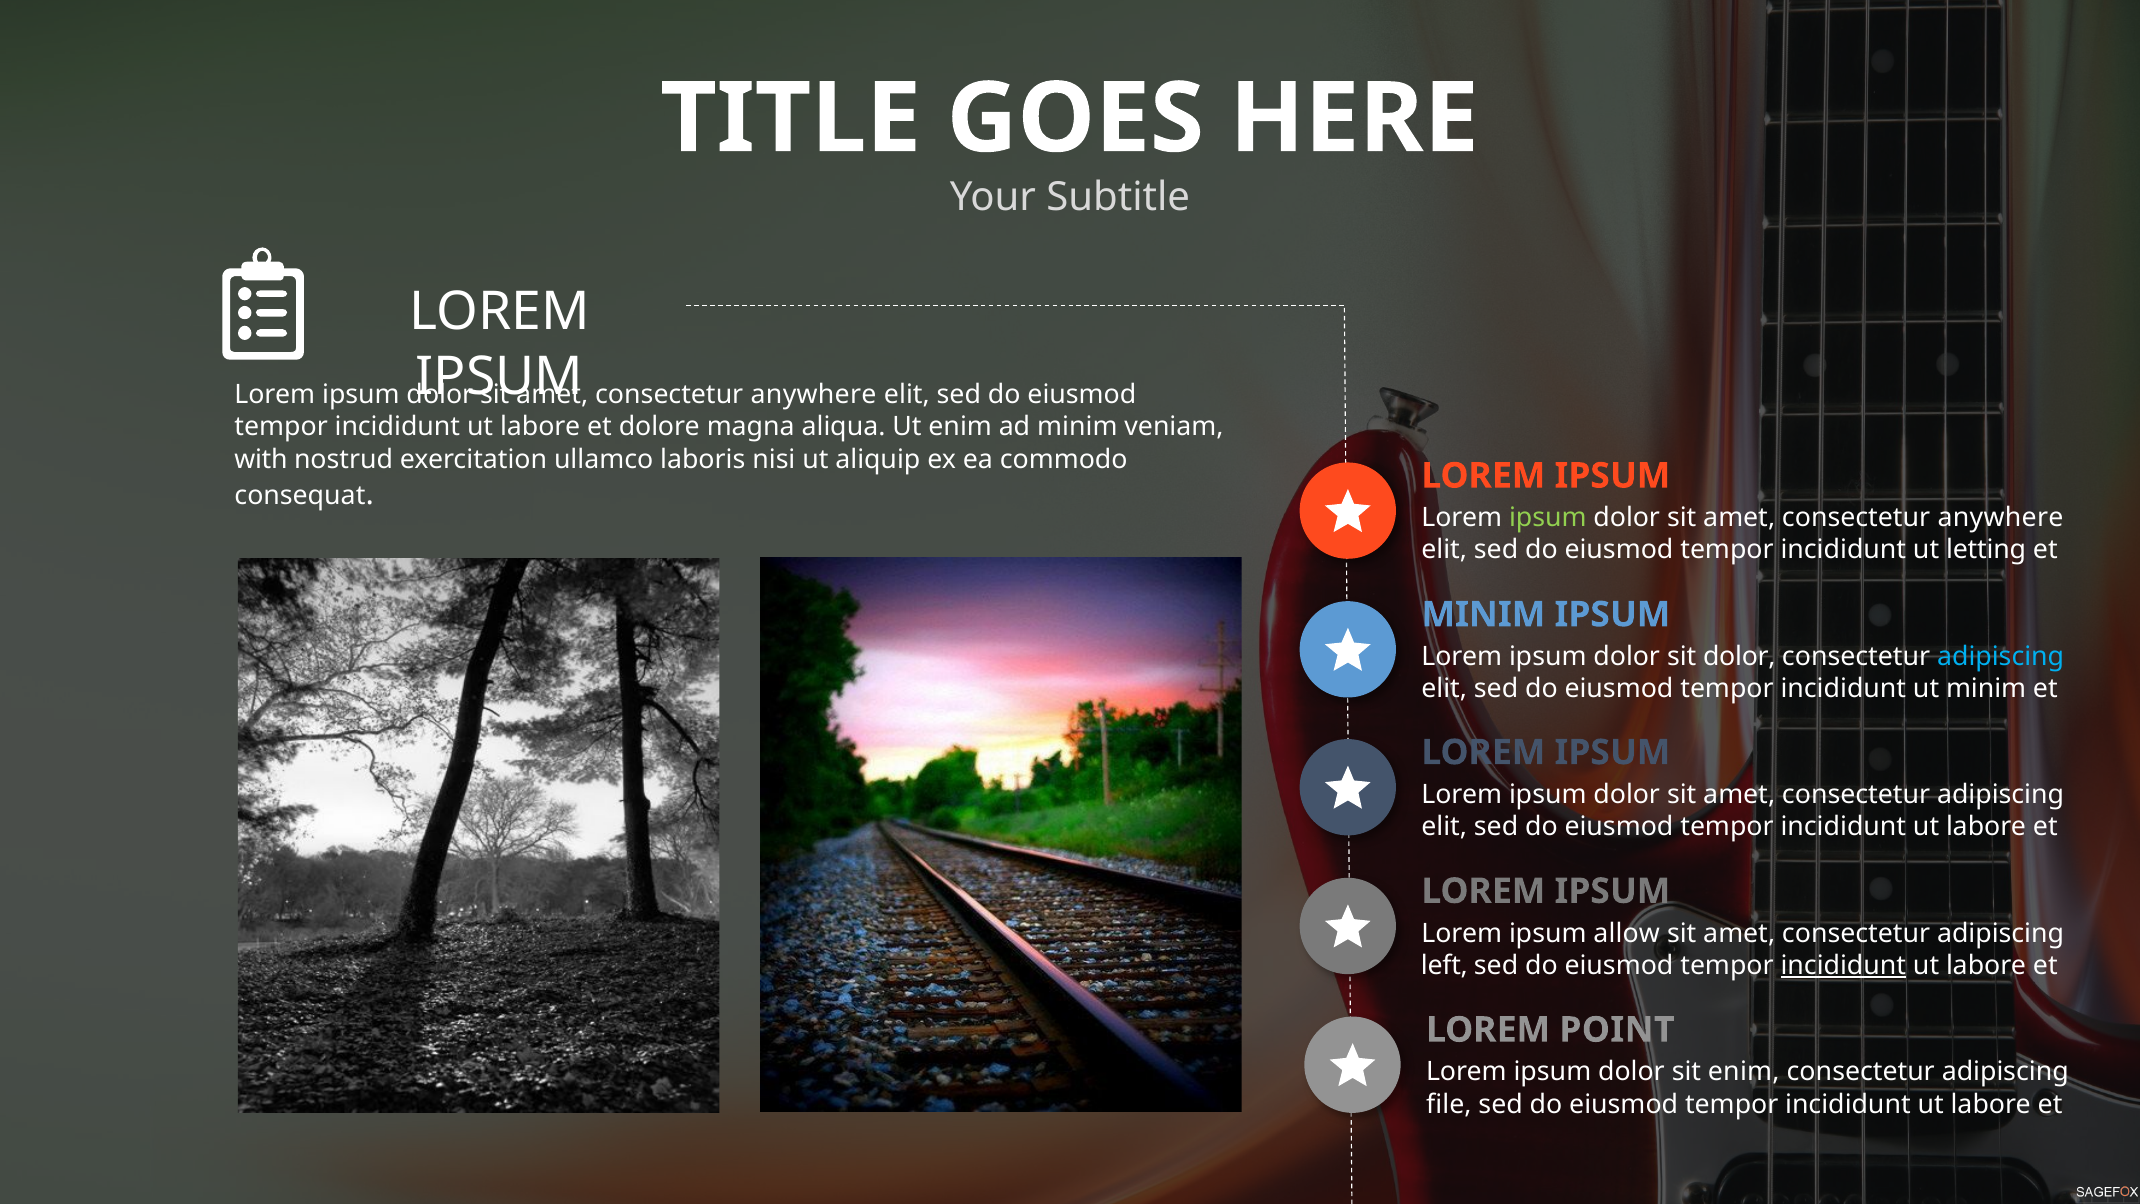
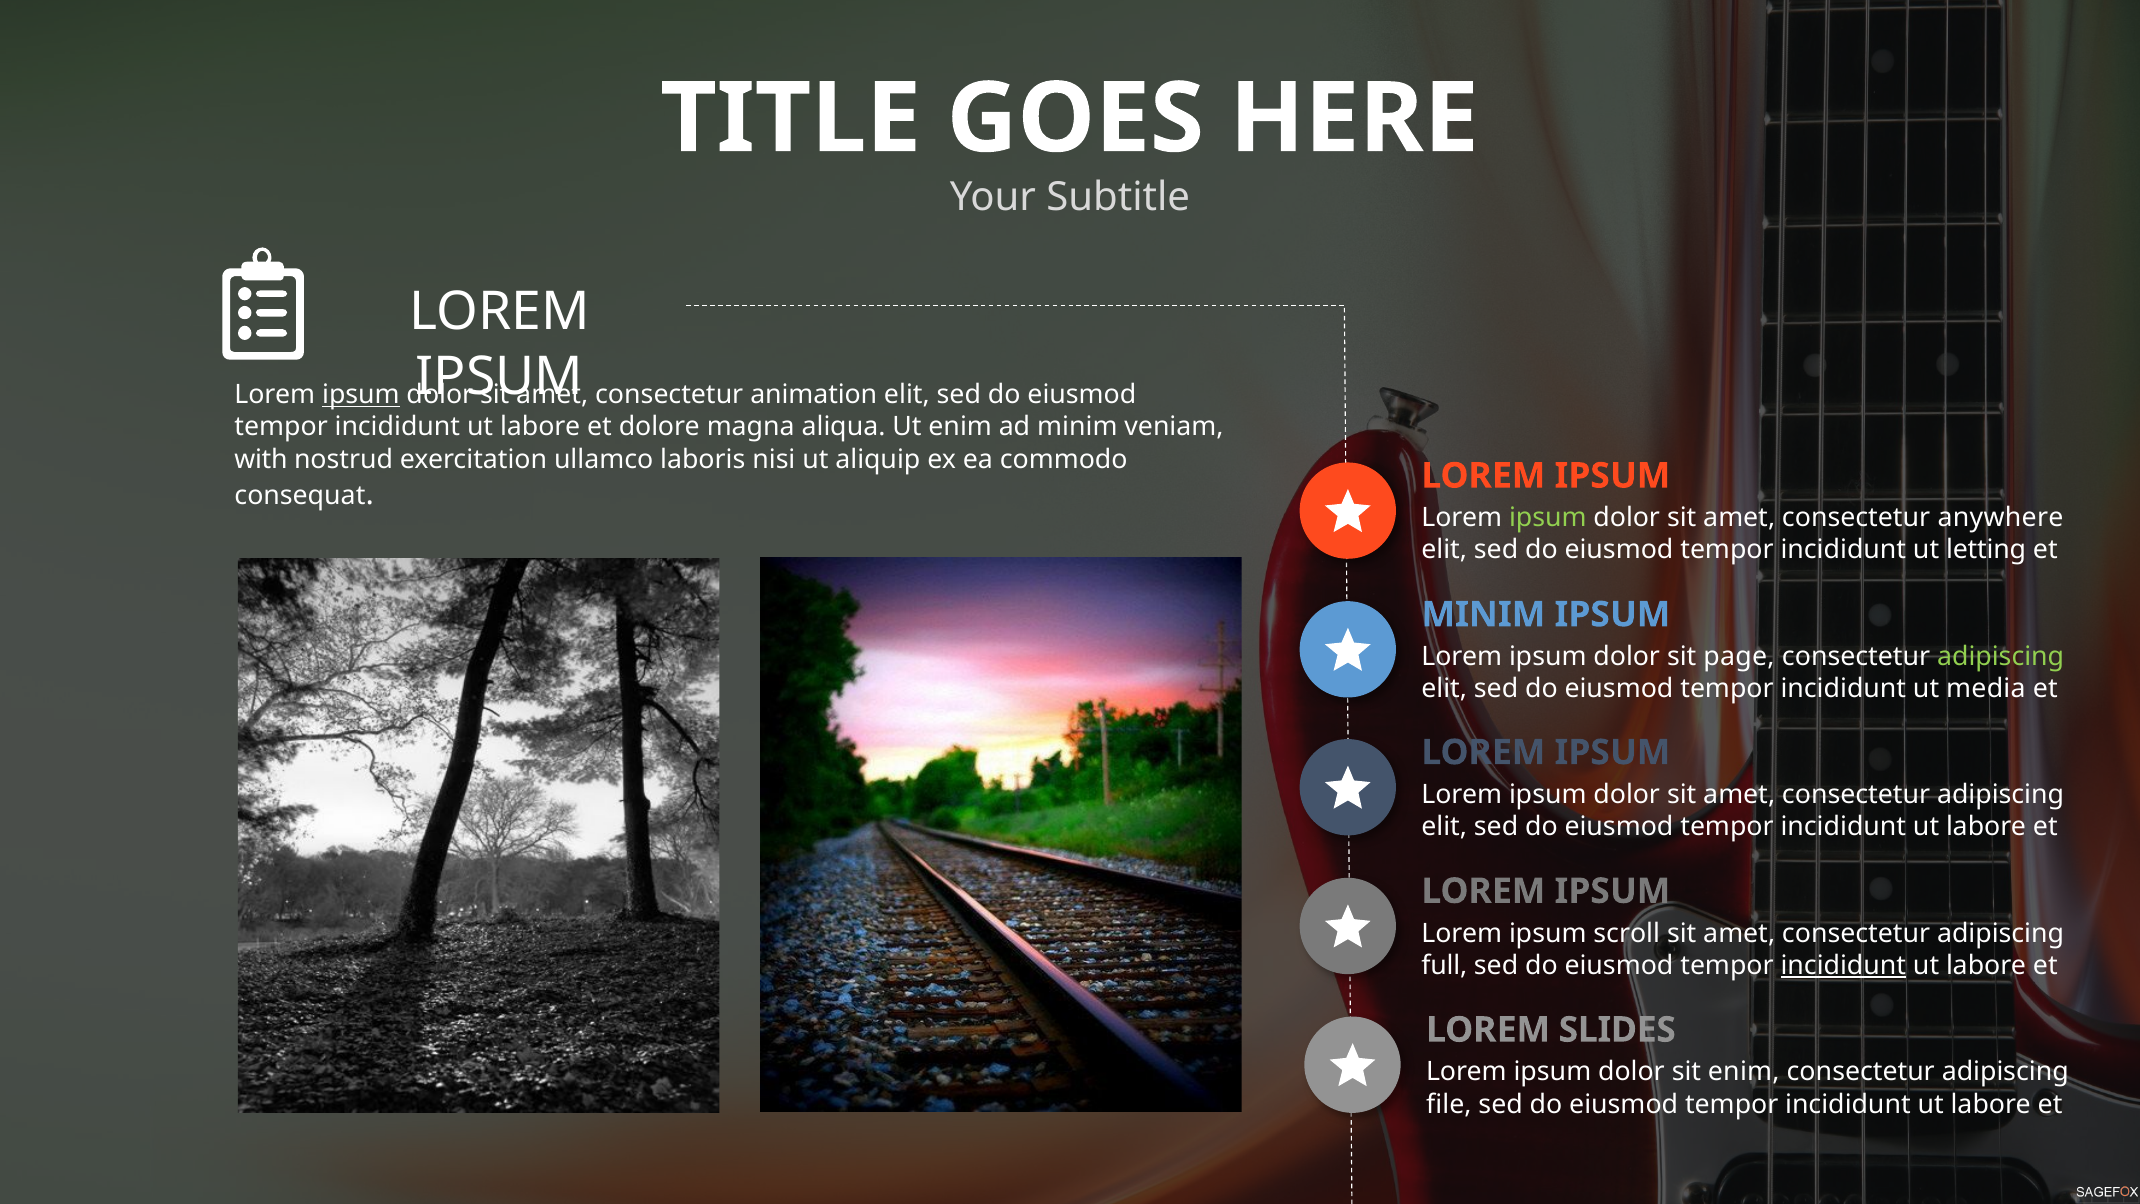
ipsum underline: none -> present (361, 395)
anywhere: anywhere -> animation (814, 395)
sit dolor: dolor -> page (1739, 657)
adipiscing colour: light blue -> light green (2001, 657)
ut minim: minim -> media (1986, 689)
allow: allow -> scroll (1627, 933)
left: left -> full (1444, 965)
POINT: POINT -> SLIDES (1617, 1030)
